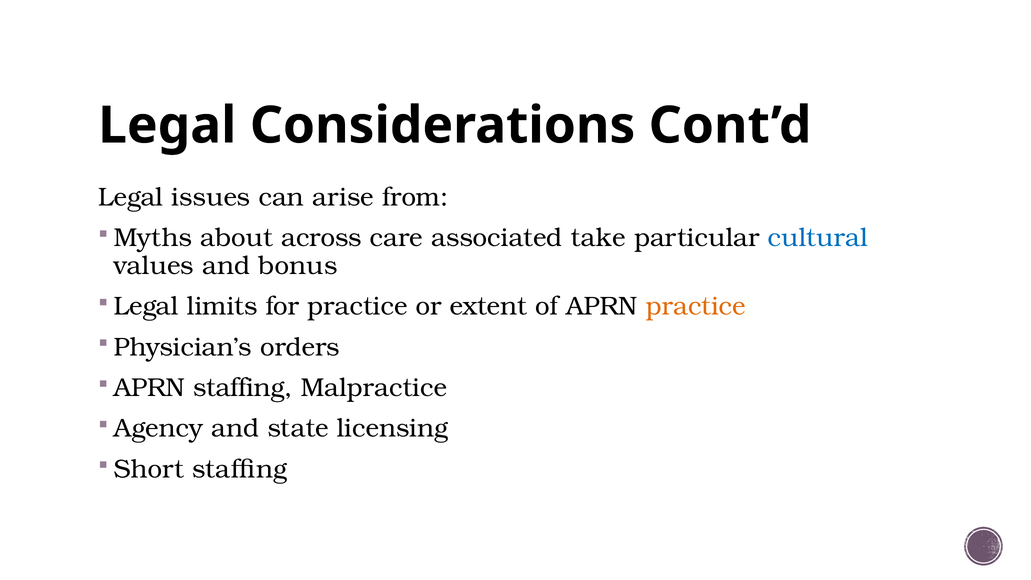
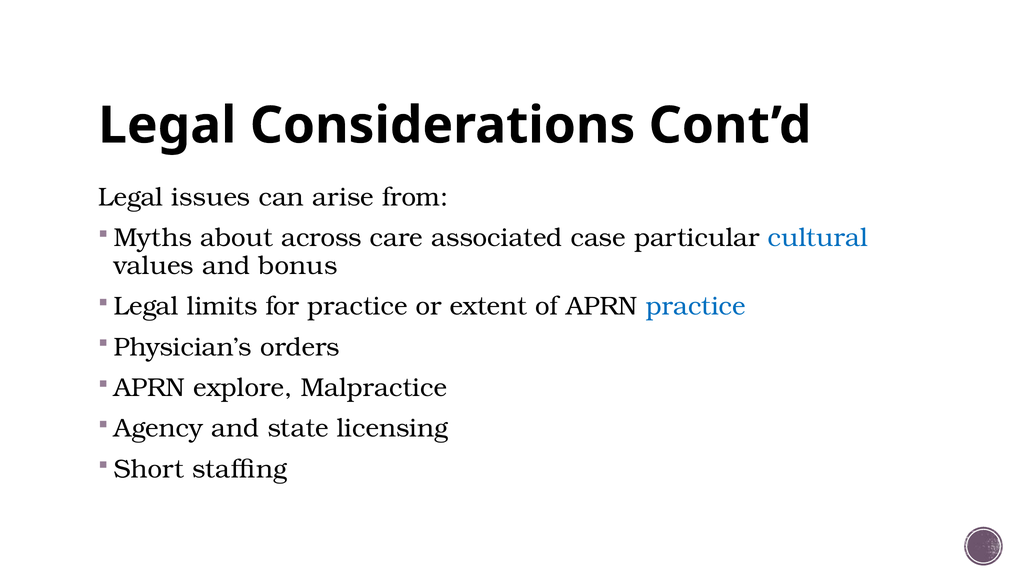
take: take -> case (598, 238)
practice colour: orange -> blue (696, 306)
staffing: staffing -> explore (243, 388)
